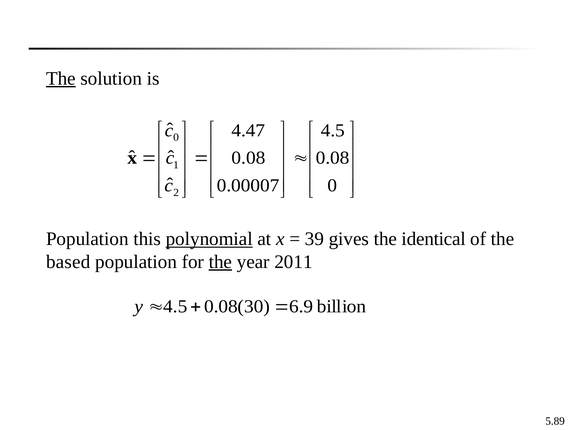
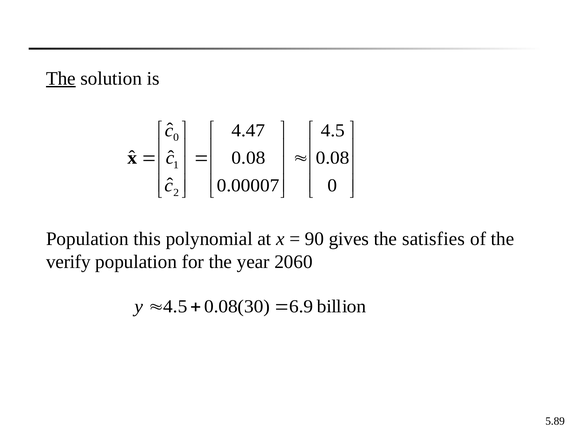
polynomial underline: present -> none (209, 239)
39: 39 -> 90 (314, 239)
identical: identical -> satisfies (434, 239)
based: based -> verify (68, 262)
the underline: present -> none (220, 262)
2011: 2011 -> 2060 (293, 262)
